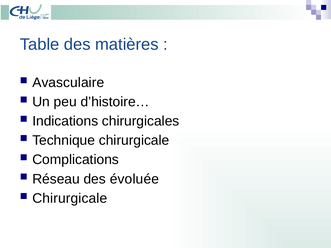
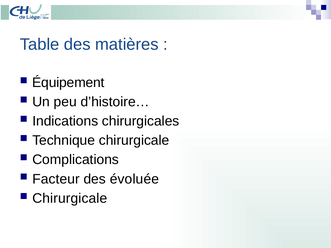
Avasculaire: Avasculaire -> Équipement (68, 83)
Réseau: Réseau -> Facteur (56, 179)
